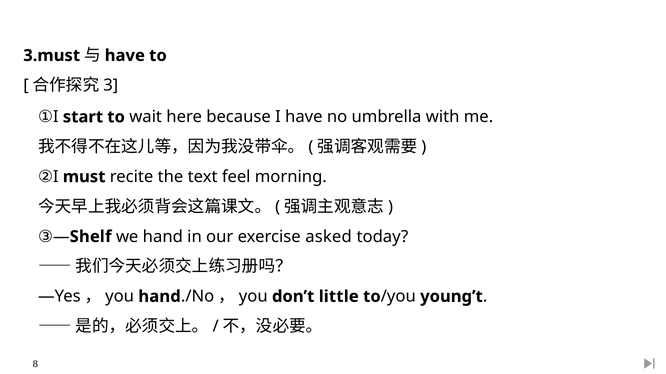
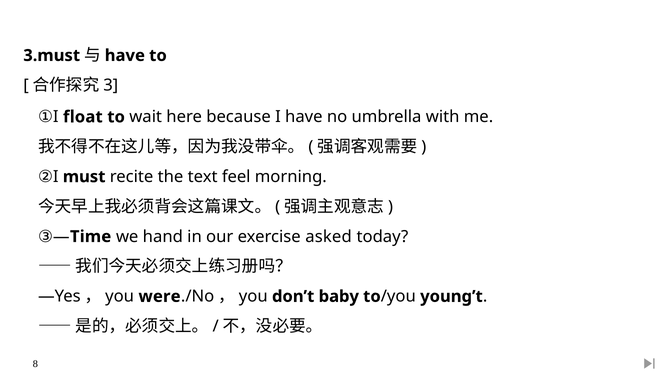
start: start -> float (83, 117)
Shelf: Shelf -> Time (91, 237)
—Yes，you hand: hand -> were (160, 297)
little: little -> baby (339, 297)
